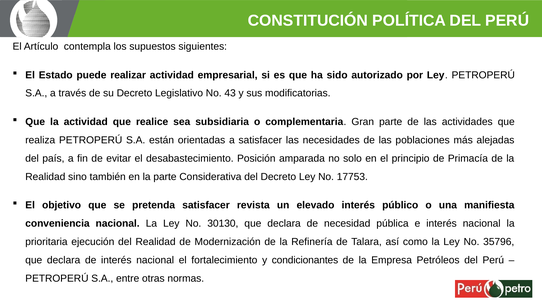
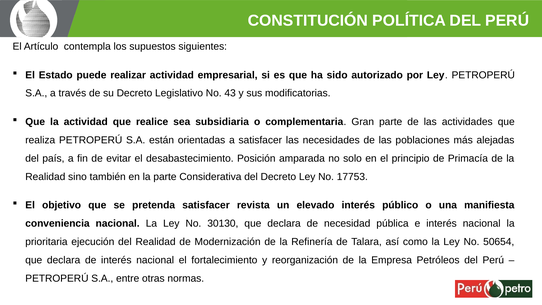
35796: 35796 -> 50654 (499, 242)
condicionantes: condicionantes -> reorganización (305, 260)
